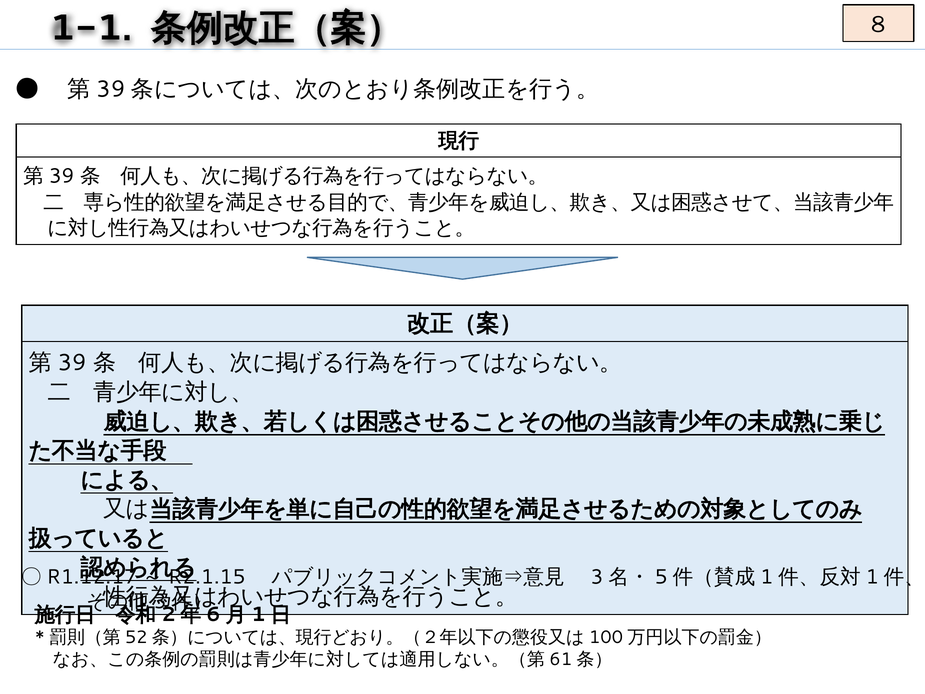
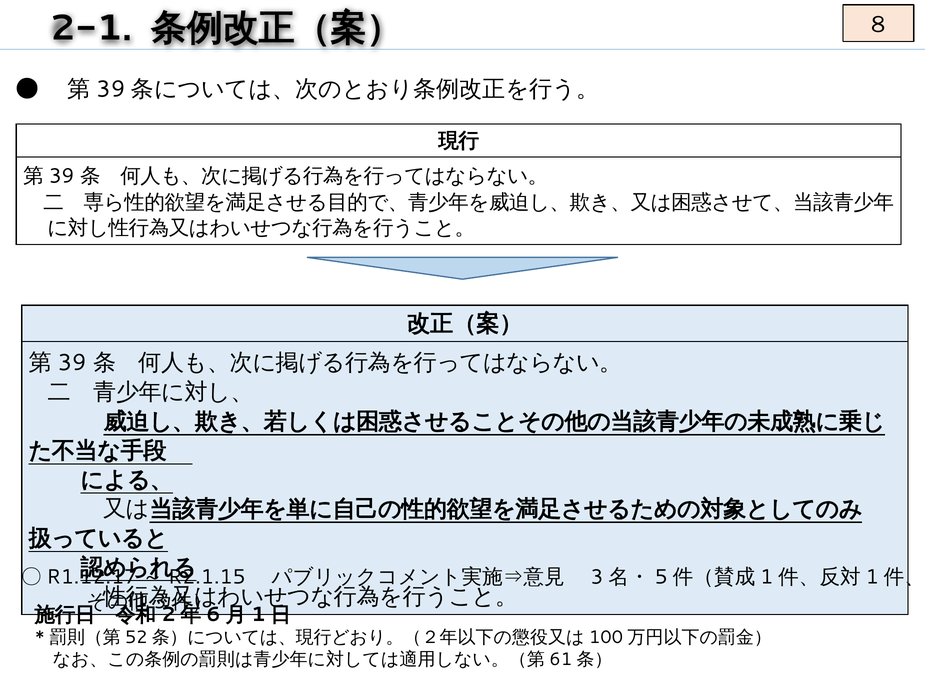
1-1: 1-1 -> 2-1 (91, 28)
